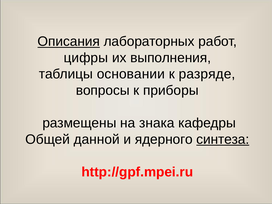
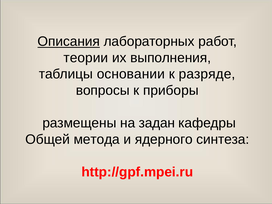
цифры: цифры -> теории (86, 58)
знака: знака -> задан (157, 123)
данной: данной -> метода (97, 139)
синтеза underline: present -> none (223, 139)
